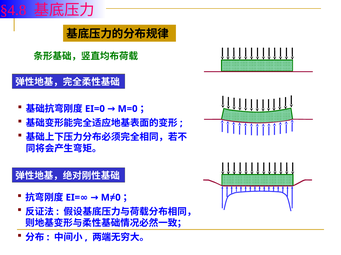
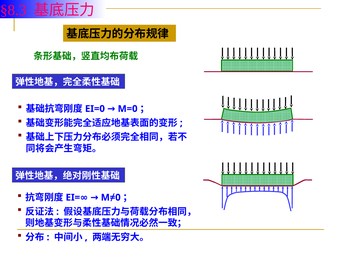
§4.8: §4.8 -> §8.3 (13, 10)
